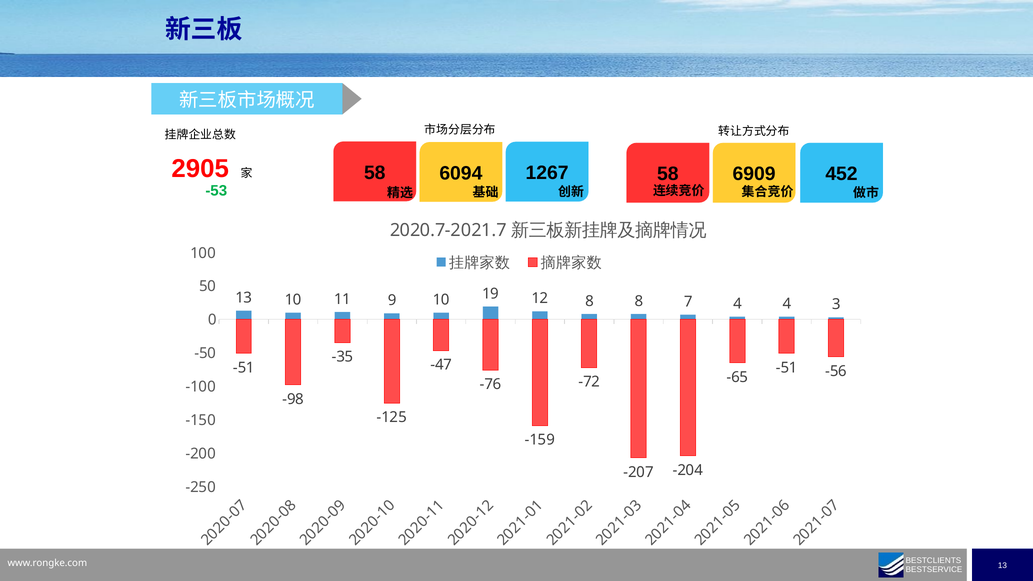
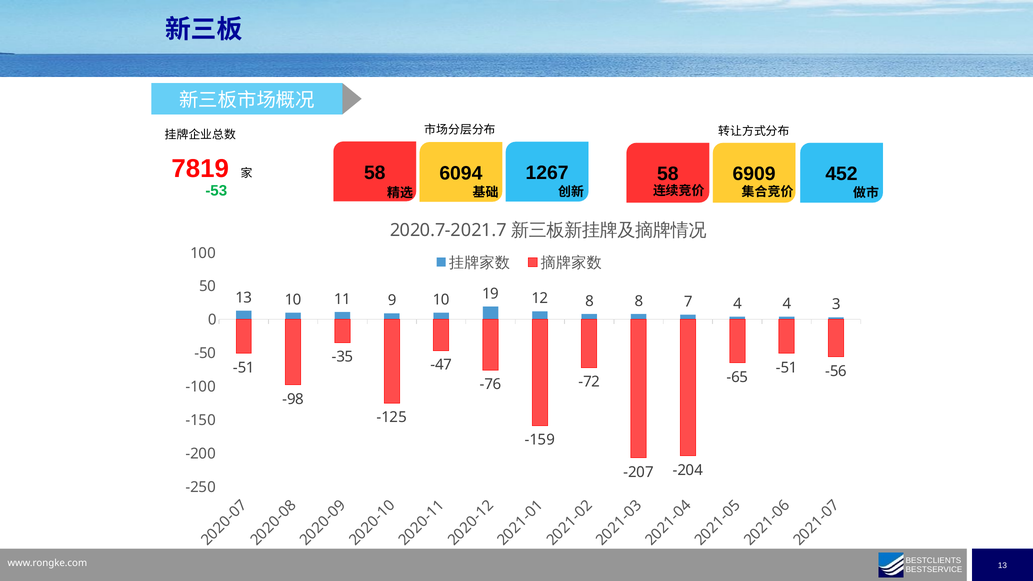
2905: 2905 -> 7819 (200, 169)
